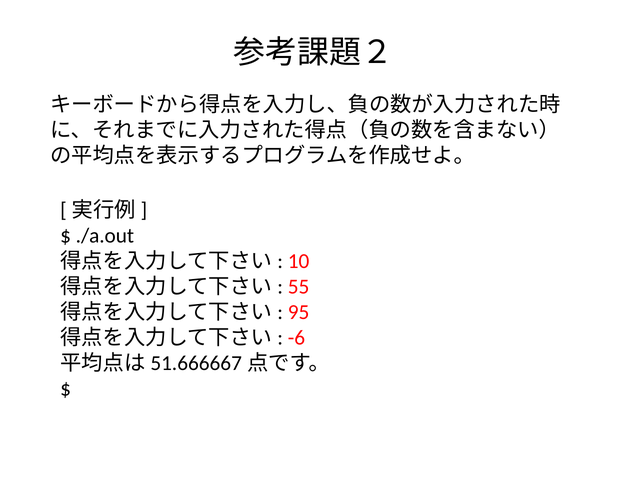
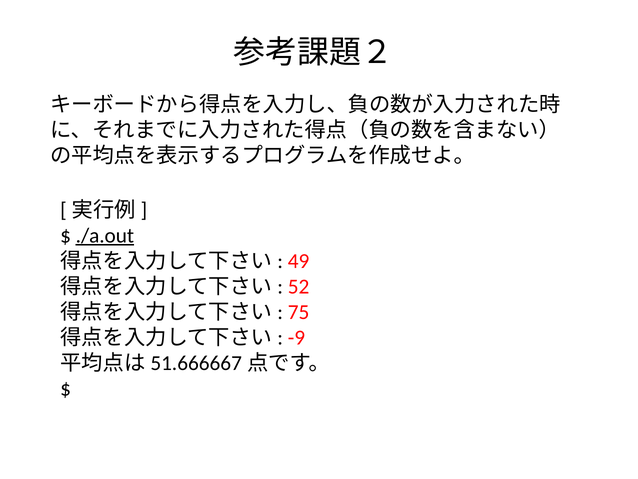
./a.out underline: none -> present (105, 235)
10: 10 -> 49 (299, 261)
55: 55 -> 52 (299, 286)
95: 95 -> 75 (299, 312)
-6: -6 -> -9 (296, 337)
